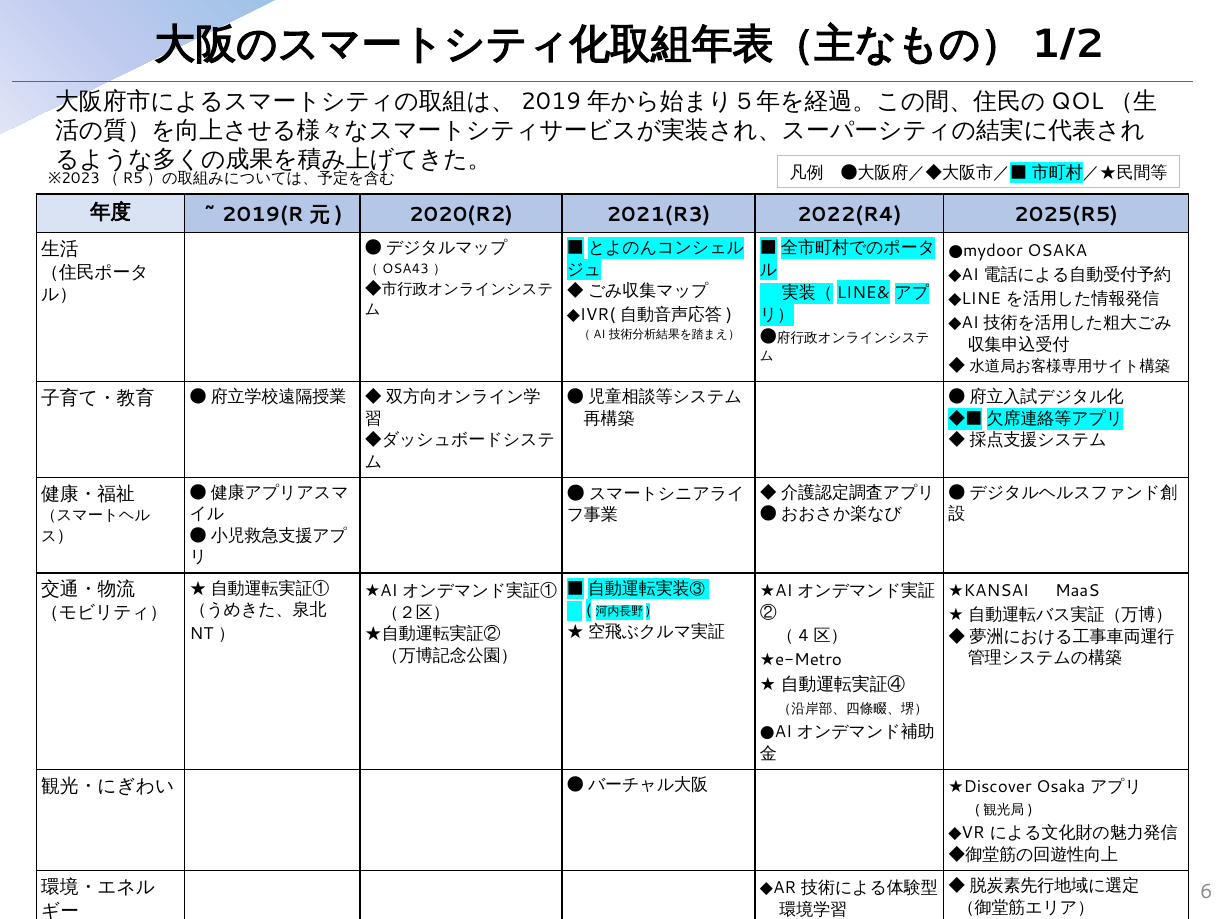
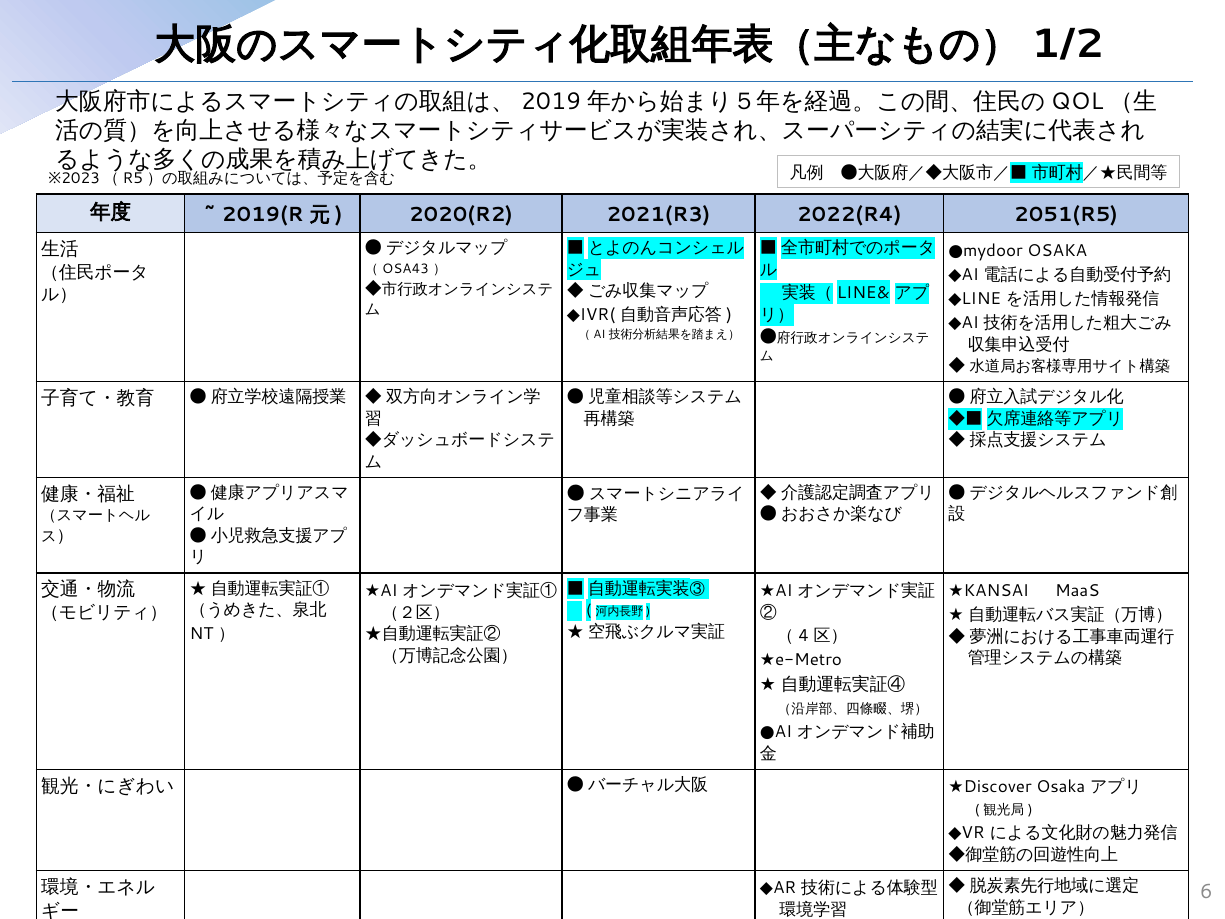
2025(R5: 2025(R5 -> 2051(R5 (1066, 214)
